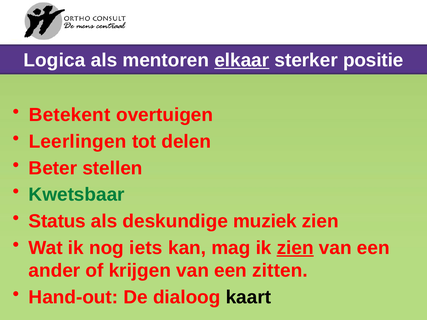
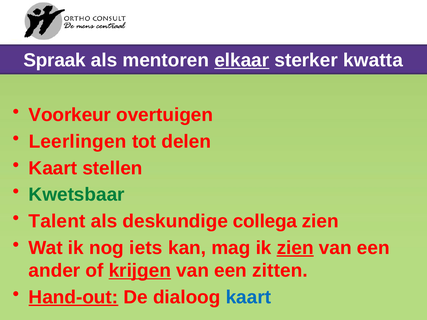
Logica: Logica -> Spraak (55, 60)
positie: positie -> kwatta (373, 60)
Betekent: Betekent -> Voorkeur (70, 115)
Beter: Beter -> Kaart (53, 168)
Status: Status -> Talent (57, 221)
muziek: muziek -> collega (265, 221)
krijgen underline: none -> present (140, 271)
Hand-out underline: none -> present (73, 297)
kaart colour: black -> blue (248, 297)
